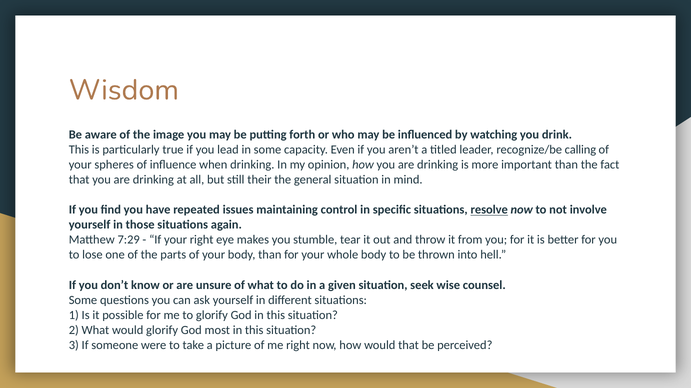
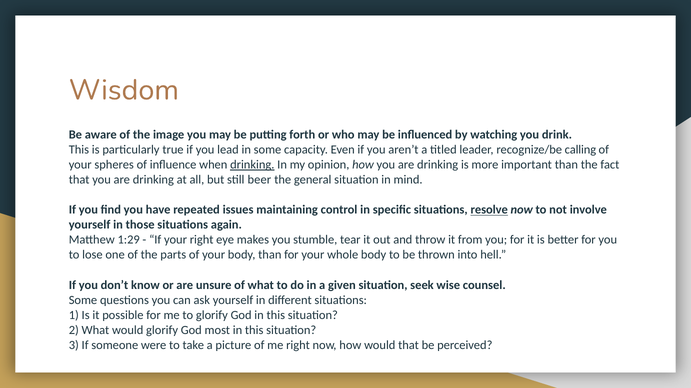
drinking underline: none -> present (252, 165)
their: their -> beer (259, 180)
7:29: 7:29 -> 1:29 (129, 240)
